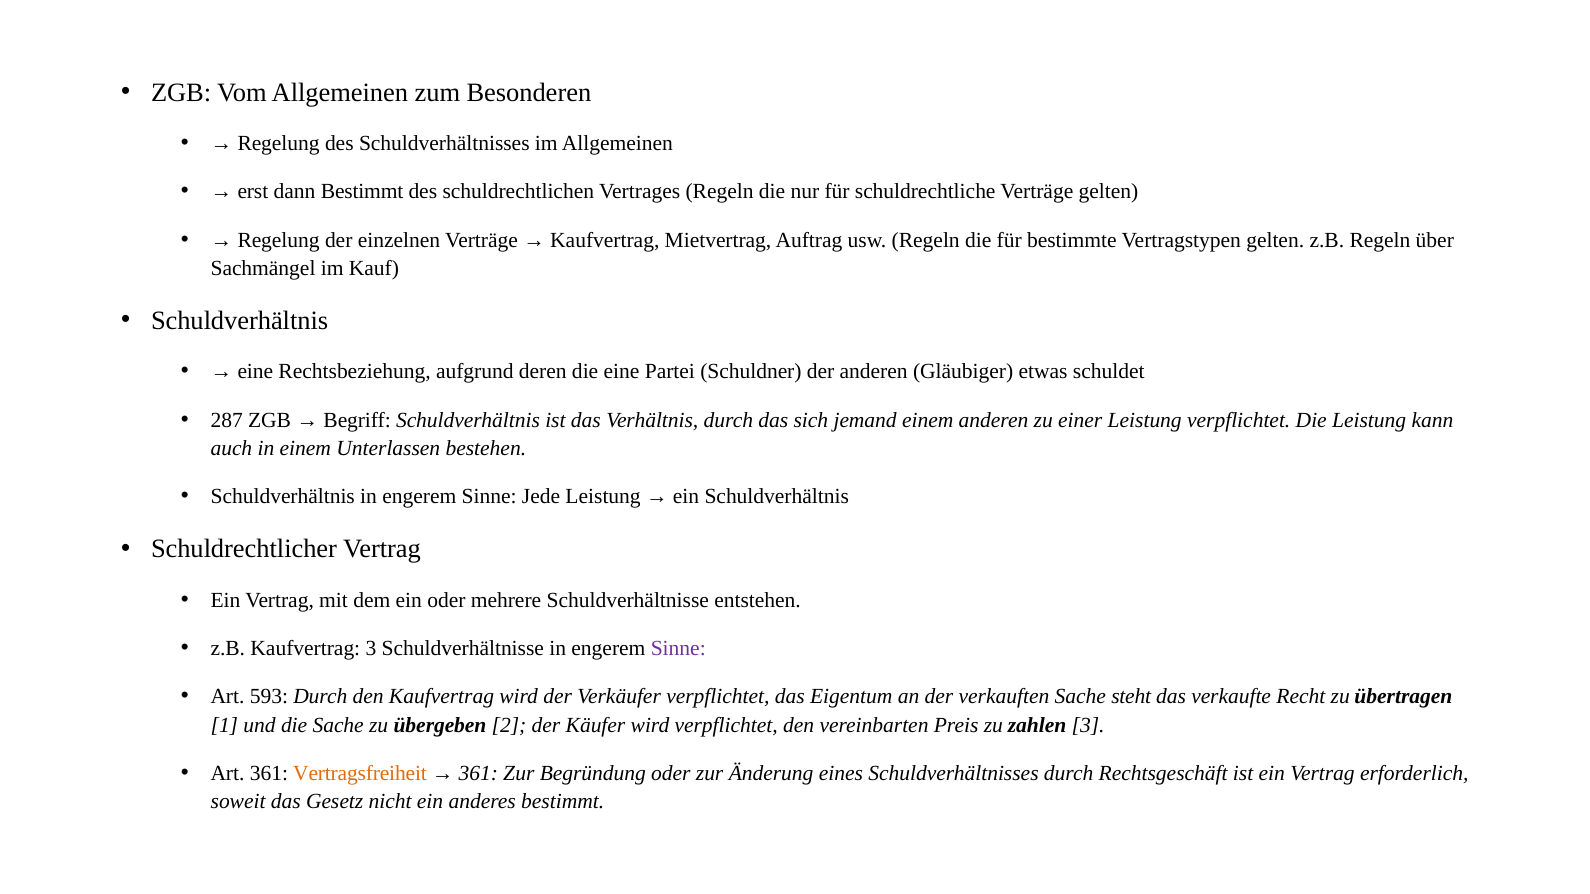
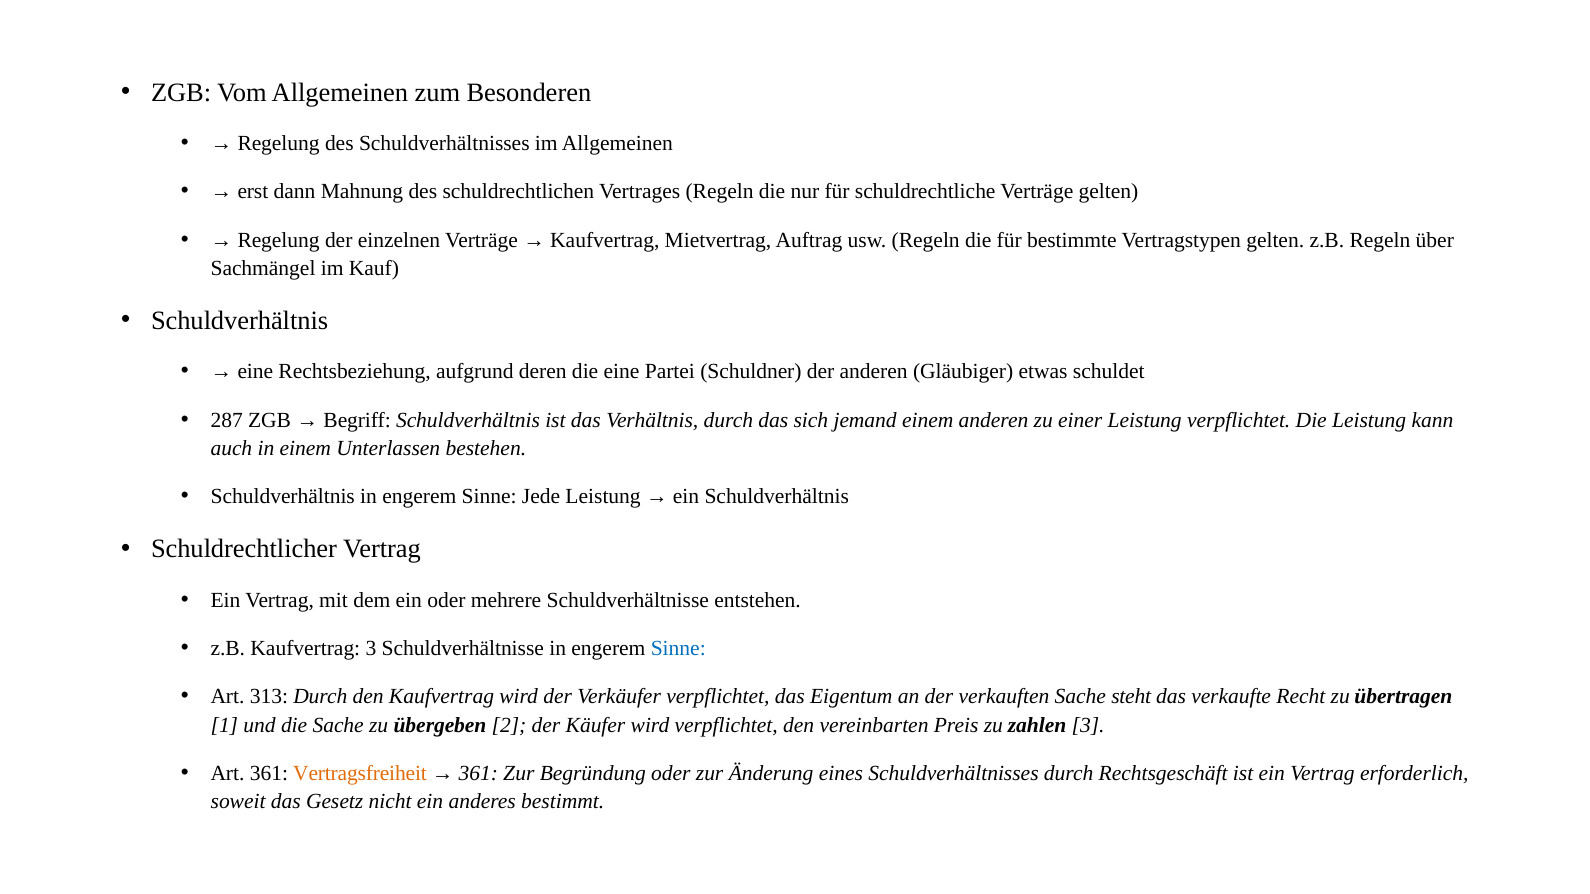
dann Bestimmt: Bestimmt -> Mahnung (362, 192)
Sinne colour: purple -> blue (678, 649)
593: 593 -> 313 (269, 697)
